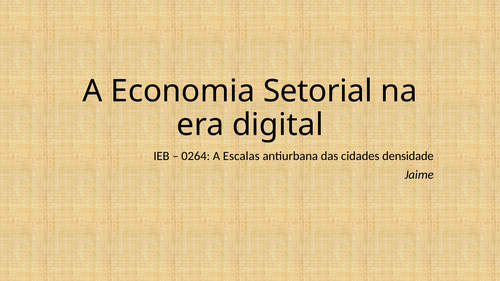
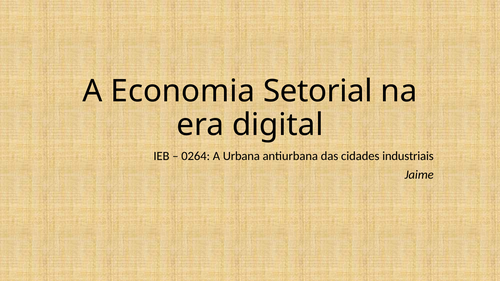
Escalas: Escalas -> Urbana (241, 156)
densidade: densidade -> industriais (408, 156)
